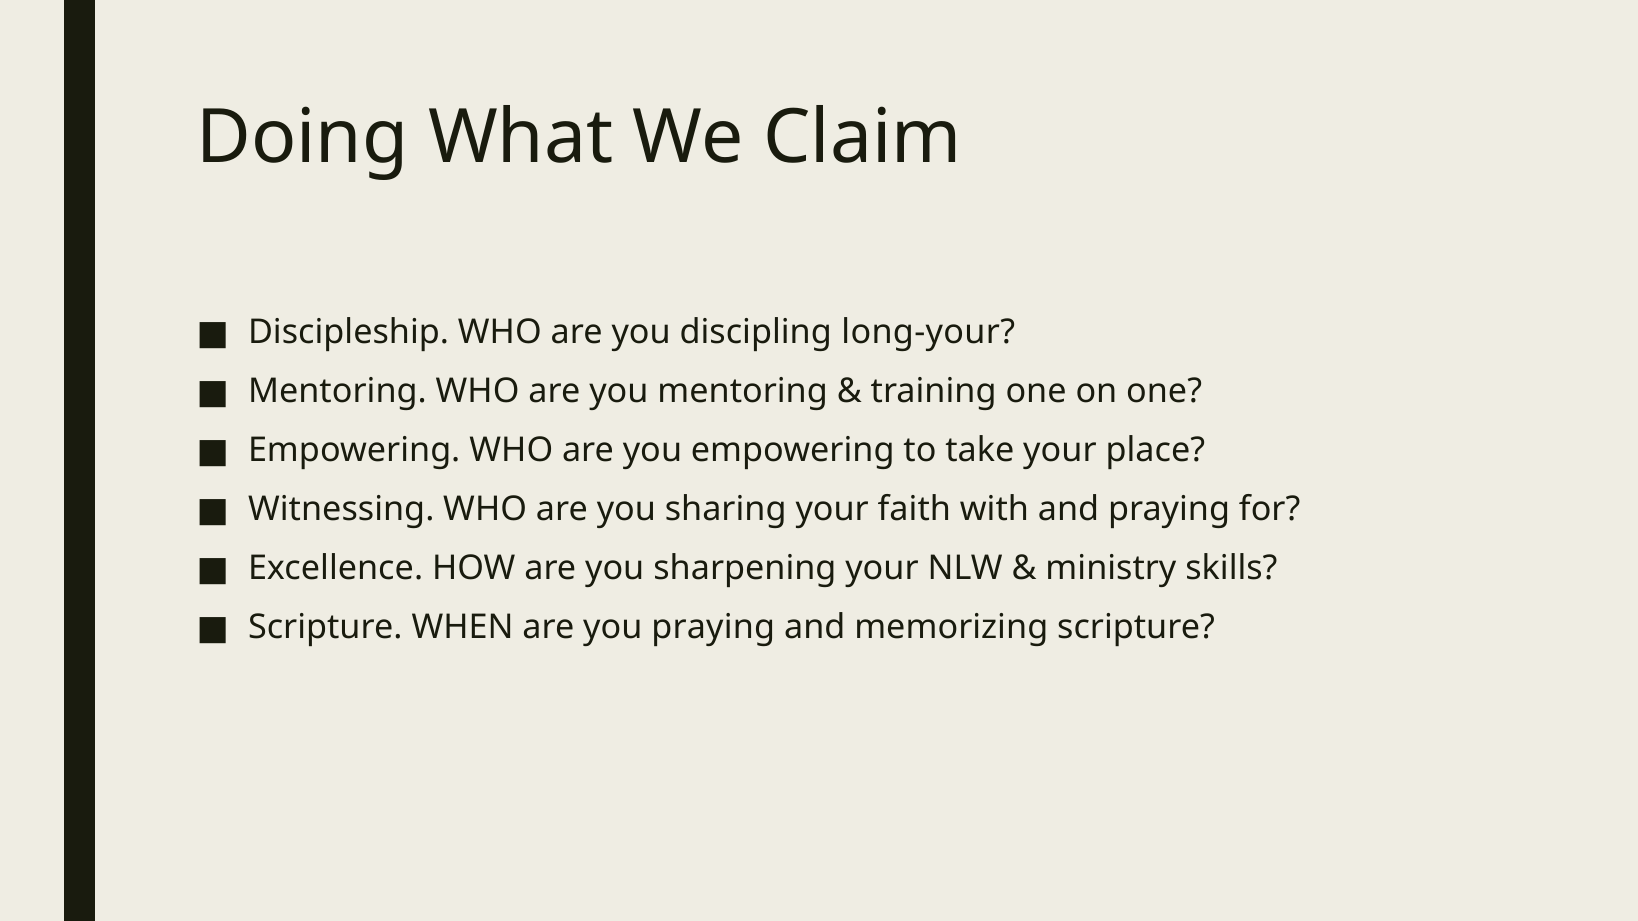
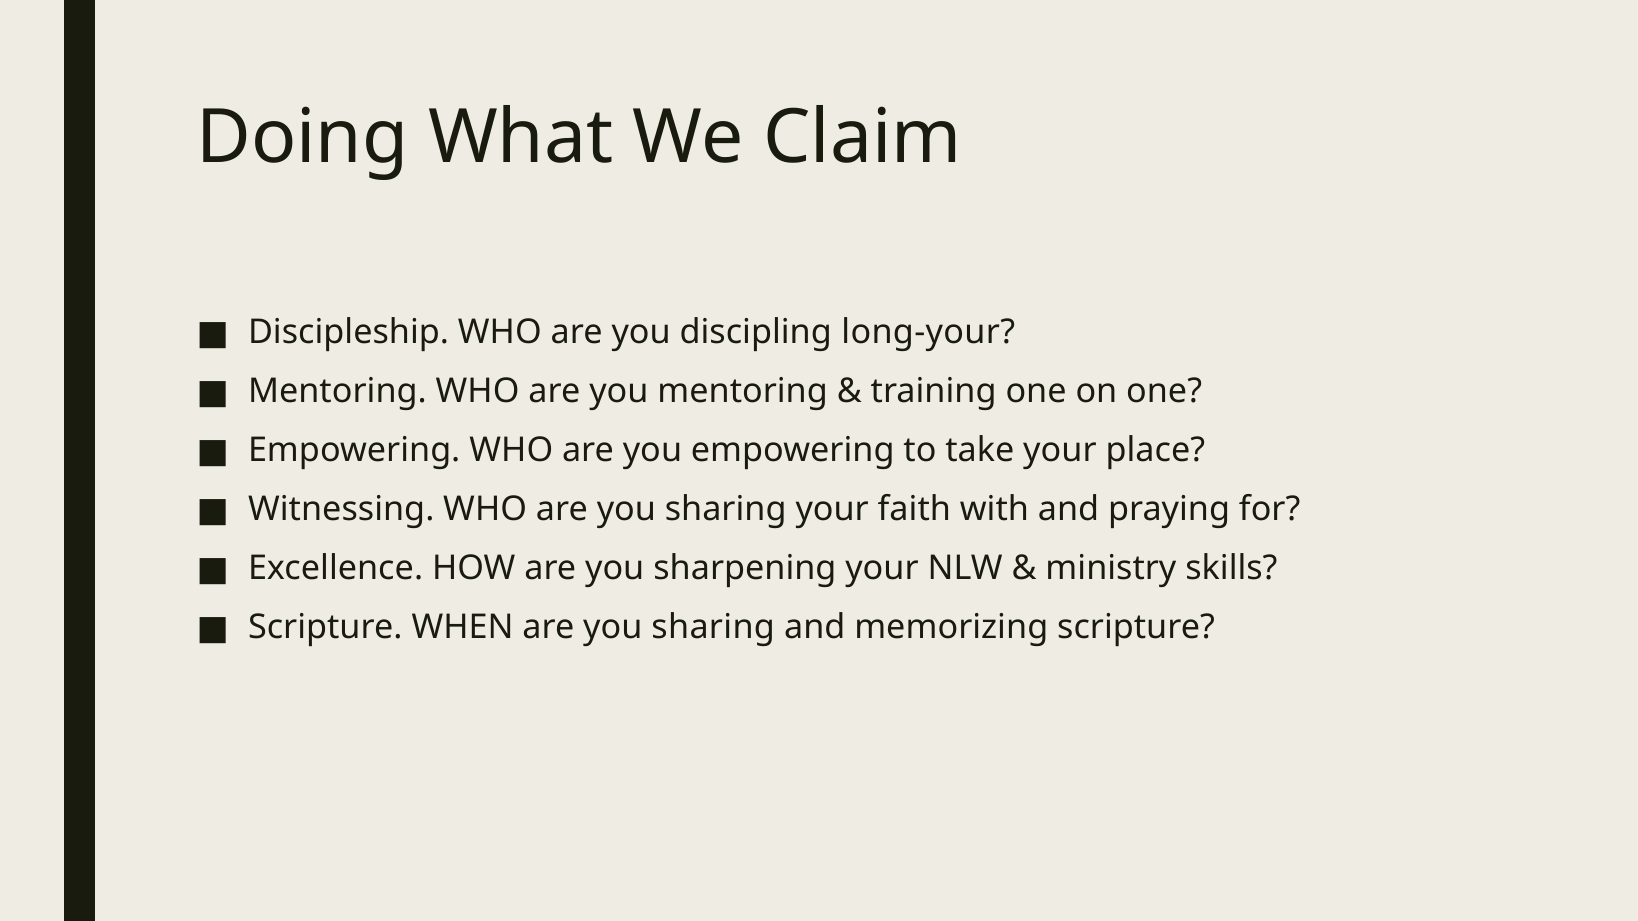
WHEN are you praying: praying -> sharing (713, 628)
